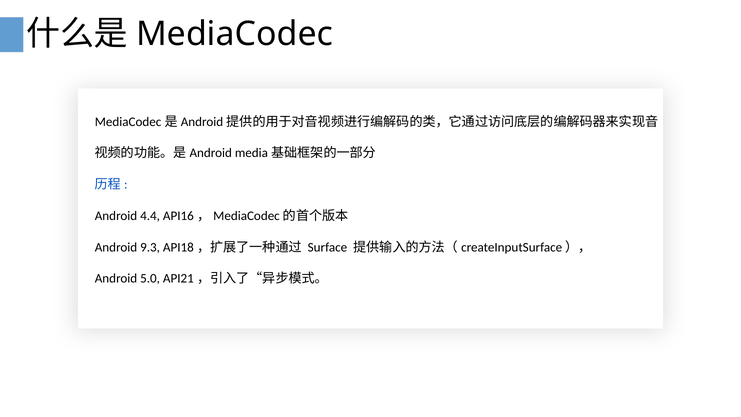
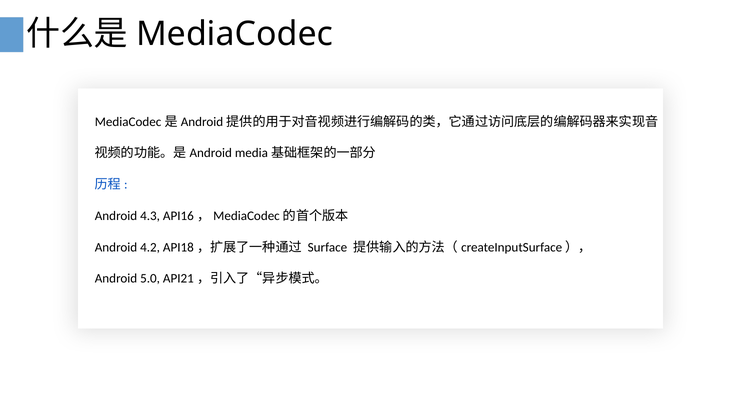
4.4: 4.4 -> 4.3 (150, 216)
9.3: 9.3 -> 4.2 (150, 247)
